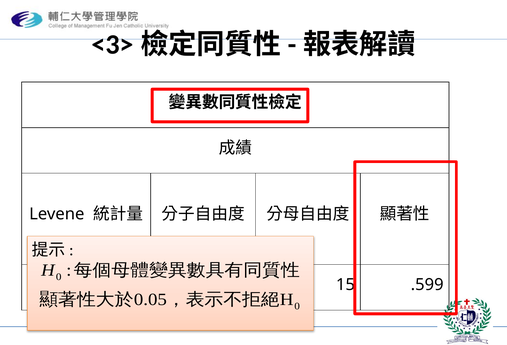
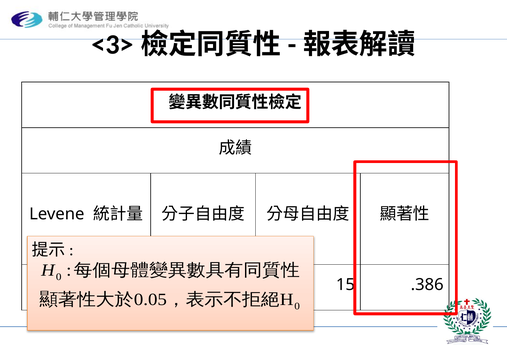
.599: .599 -> .386 (427, 285)
